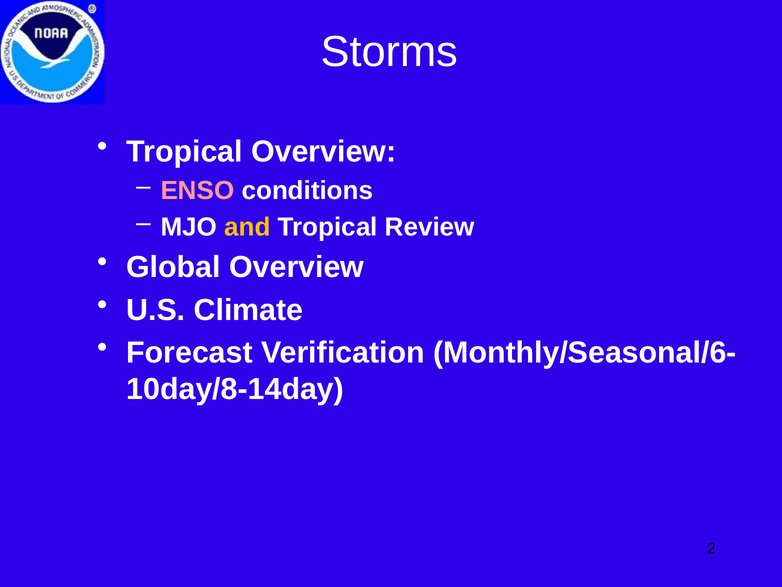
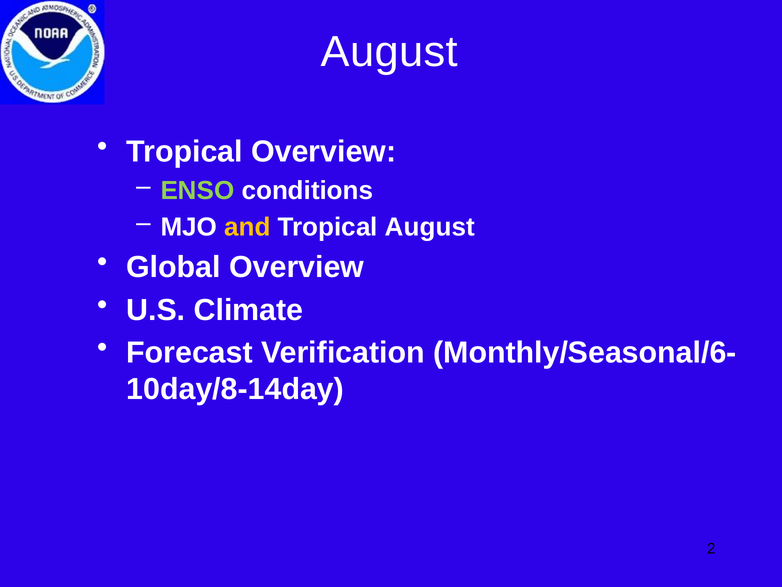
Storms: Storms -> August (389, 52)
ENSO colour: pink -> light green (198, 190)
Tropical Review: Review -> August (430, 227)
